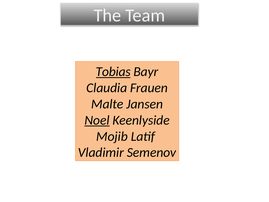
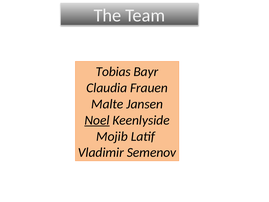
Tobias underline: present -> none (113, 72)
